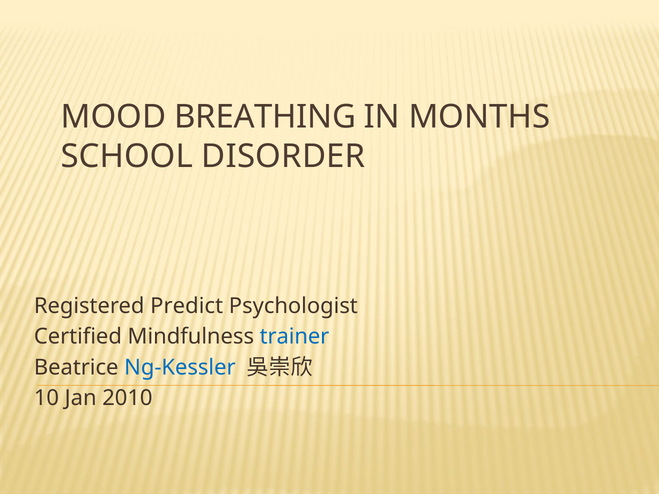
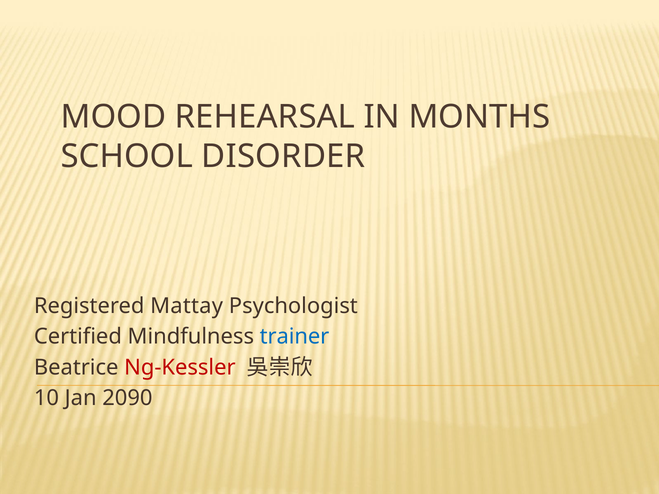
BREATHING: BREATHING -> REHEARSAL (265, 117)
Predict: Predict -> Mattay (187, 306)
Ng-Kessler colour: blue -> red (180, 368)
2010: 2010 -> 2090 (127, 398)
